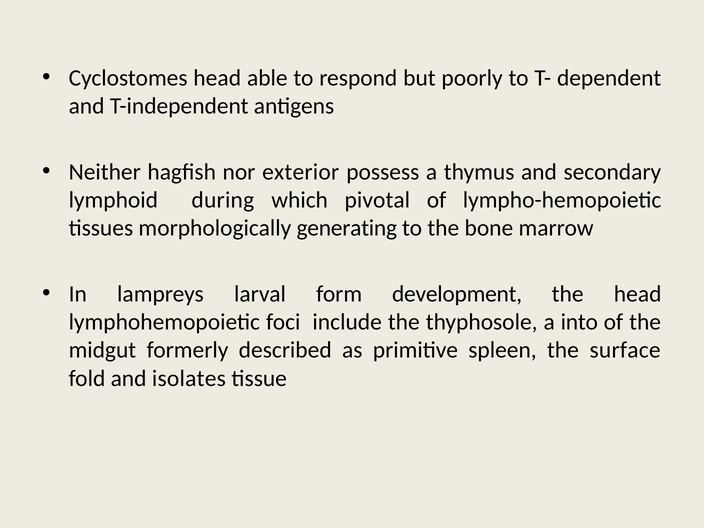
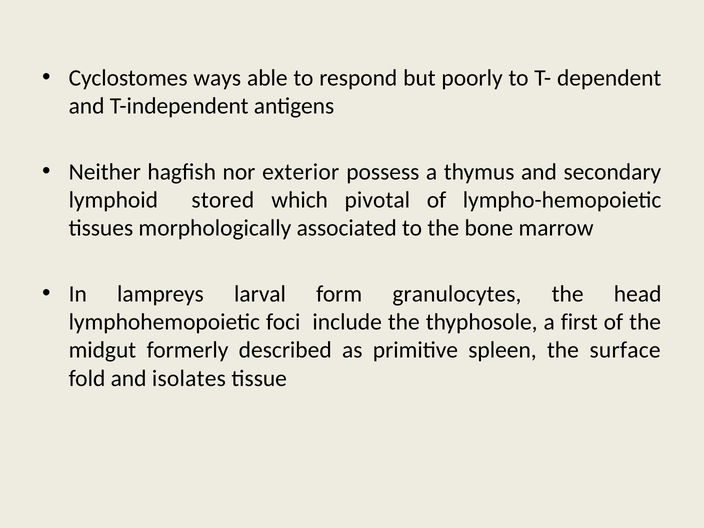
Cyclostomes head: head -> ways (217, 78)
during: during -> stored (223, 200)
generating: generating -> associated (347, 228)
development: development -> granulocytes (457, 294)
into: into -> first (579, 322)
